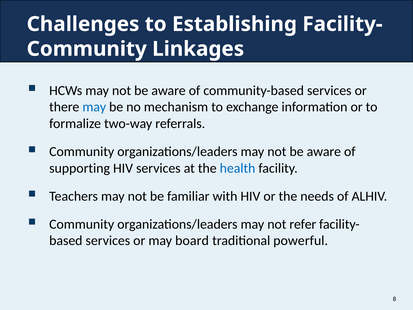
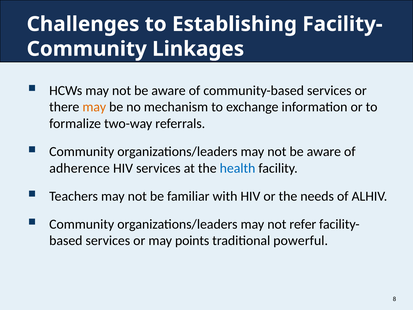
may colour: blue -> orange (94, 107)
supporting: supporting -> adherence (80, 168)
board: board -> points (192, 241)
